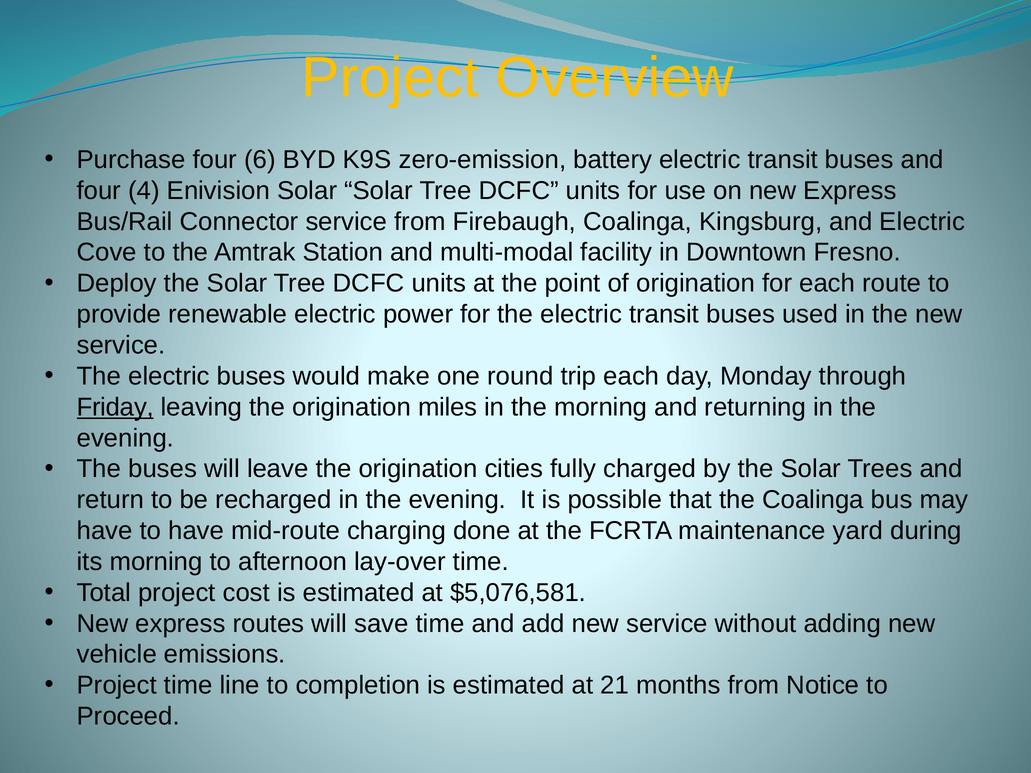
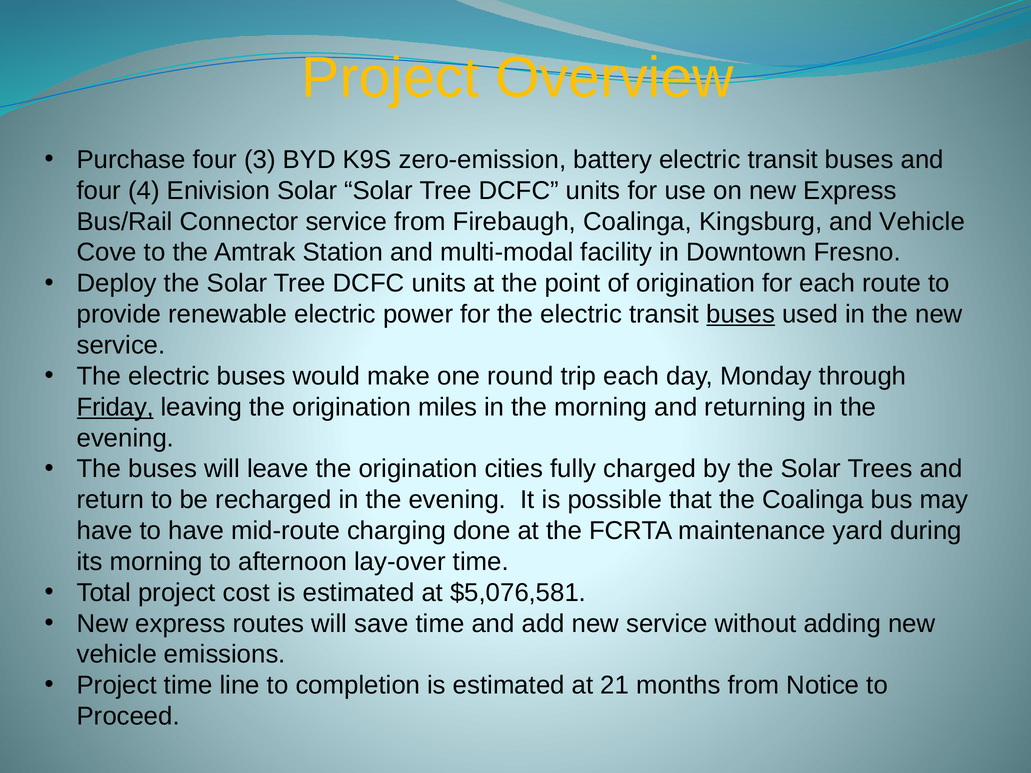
6: 6 -> 3 (260, 160)
and Electric: Electric -> Vehicle (922, 222)
buses underline: none -> present (741, 314)
